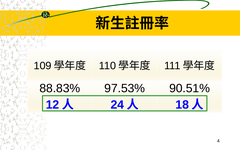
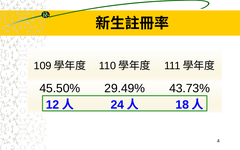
88.83%: 88.83% -> 45.50% (60, 88)
97.53%: 97.53% -> 29.49% (125, 88)
90.51%: 90.51% -> 43.73% (190, 88)
